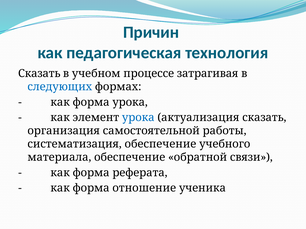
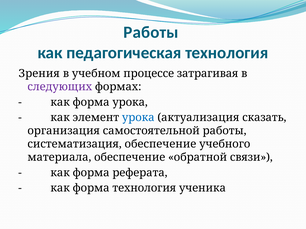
Причин: Причин -> Работы (151, 32)
Сказать: Сказать -> Зрения (39, 74)
следующих colour: blue -> purple (60, 87)
форма отношение: отношение -> технология (144, 189)
